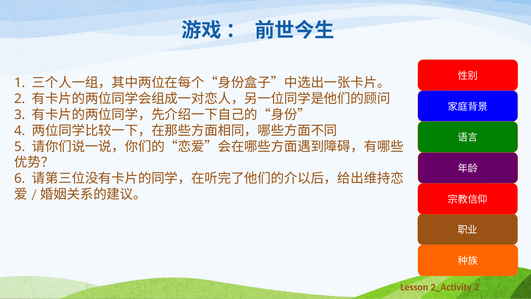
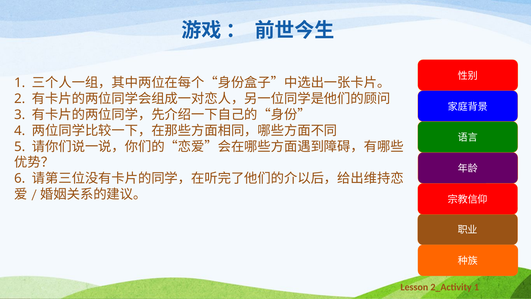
2_Activity 2: 2 -> 1 (477, 287)
